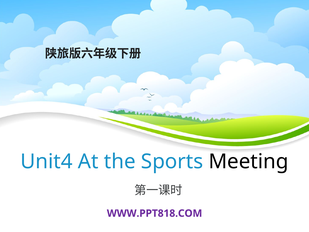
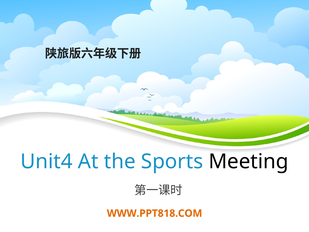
WWW.PPT818.COM colour: purple -> orange (155, 213)
